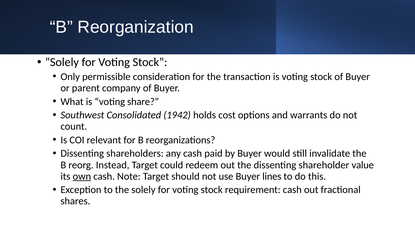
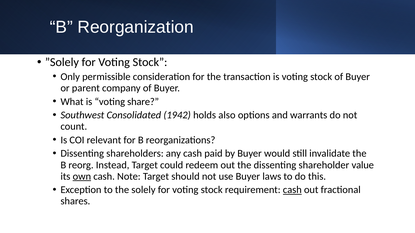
cost: cost -> also (227, 115)
lines: lines -> laws (272, 177)
cash underline: none -> present (292, 190)
